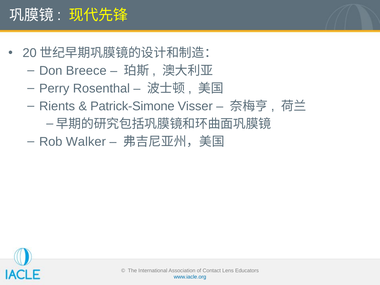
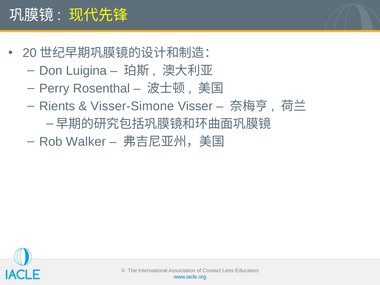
Breece: Breece -> Luigina (86, 71)
Patrick-Simone: Patrick-Simone -> Visser-Simone (132, 106)
